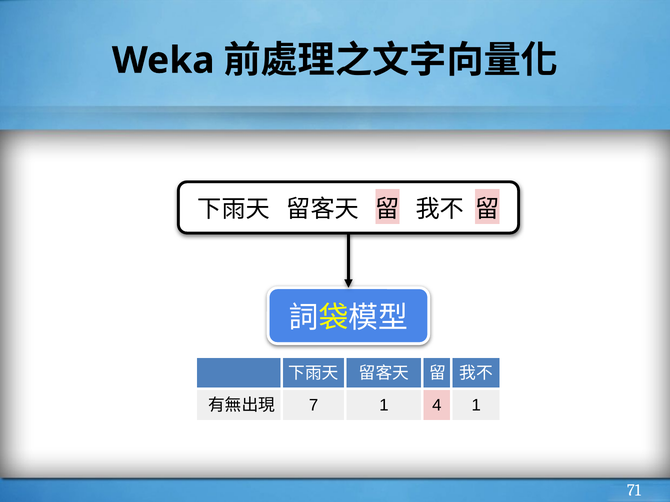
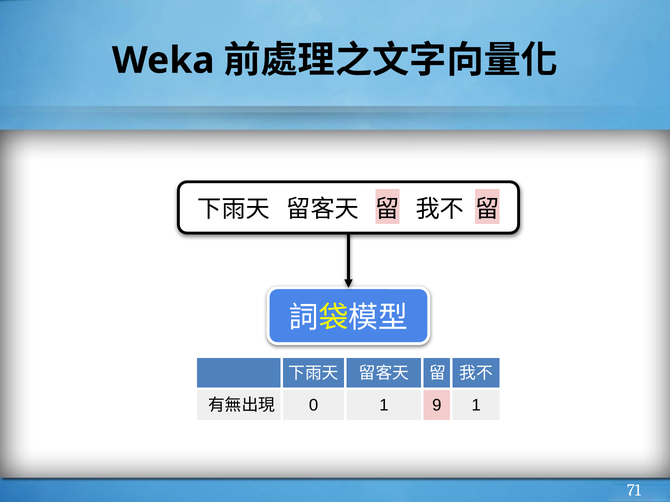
7: 7 -> 0 (314, 406)
4: 4 -> 9 (437, 406)
